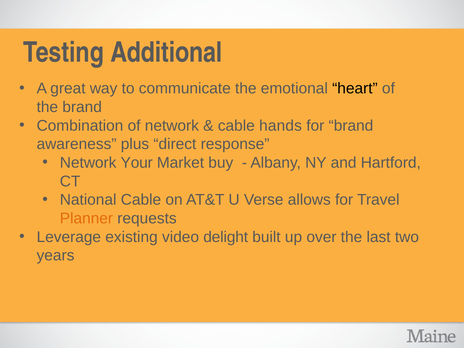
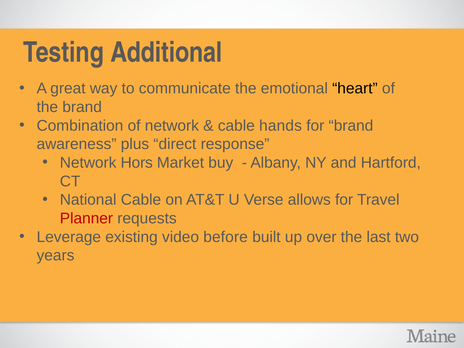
Your: Your -> Hors (137, 163)
Planner colour: orange -> red (86, 218)
delight: delight -> before (226, 237)
